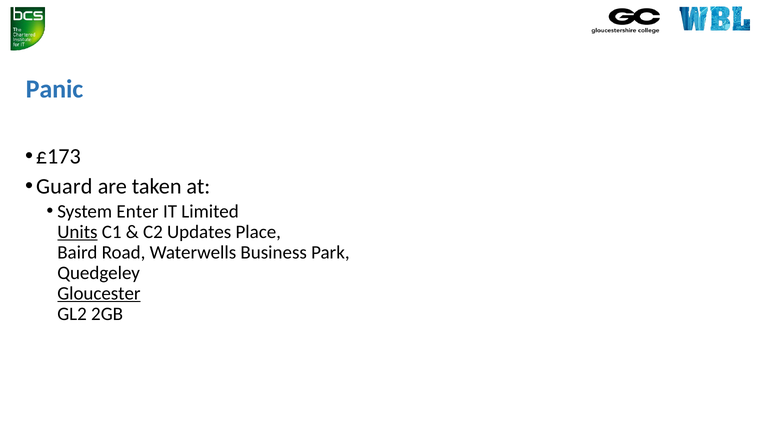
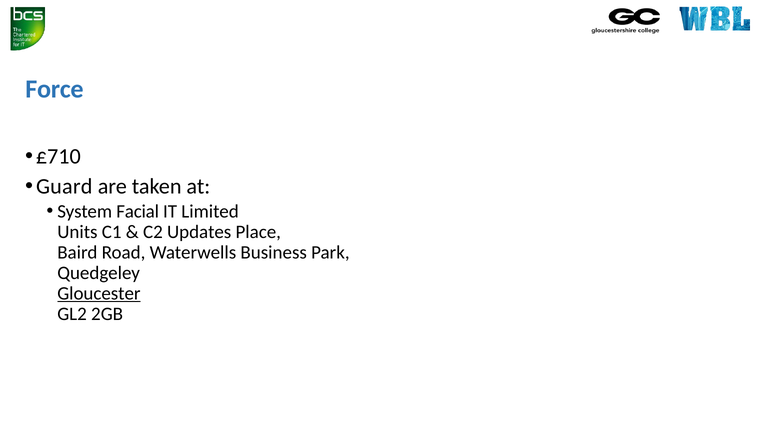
Panic: Panic -> Force (54, 89)
£173: £173 -> £710 (58, 157)
Enter: Enter -> Facial (138, 212)
Units underline: present -> none (77, 232)
